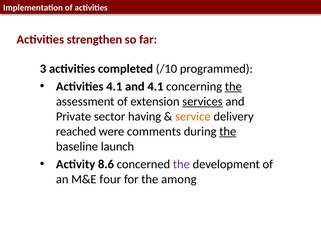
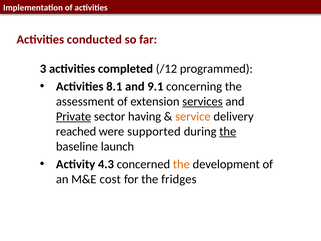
strengthen: strengthen -> conducted (94, 39)
/10: /10 -> /12 (166, 69)
Activities 4.1: 4.1 -> 8.1 (114, 86)
and 4.1: 4.1 -> 9.1 (155, 86)
the underline: present -> none (233, 86)
Private underline: none -> present (74, 116)
comments: comments -> supported (154, 131)
8.6: 8.6 -> 4.3 (106, 164)
the colour: purple -> orange (181, 164)
four: four -> cost (110, 179)
among: among -> fridges (179, 179)
